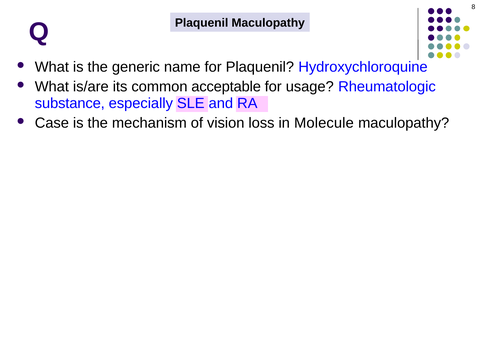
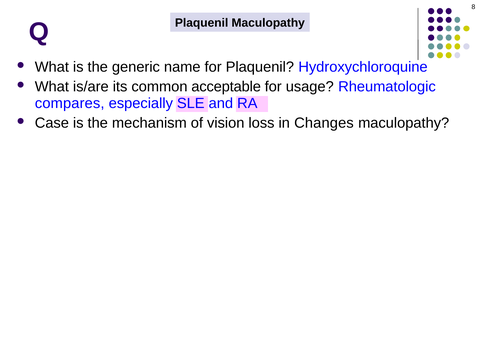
substance: substance -> compares (70, 103)
Molecule: Molecule -> Changes (324, 123)
